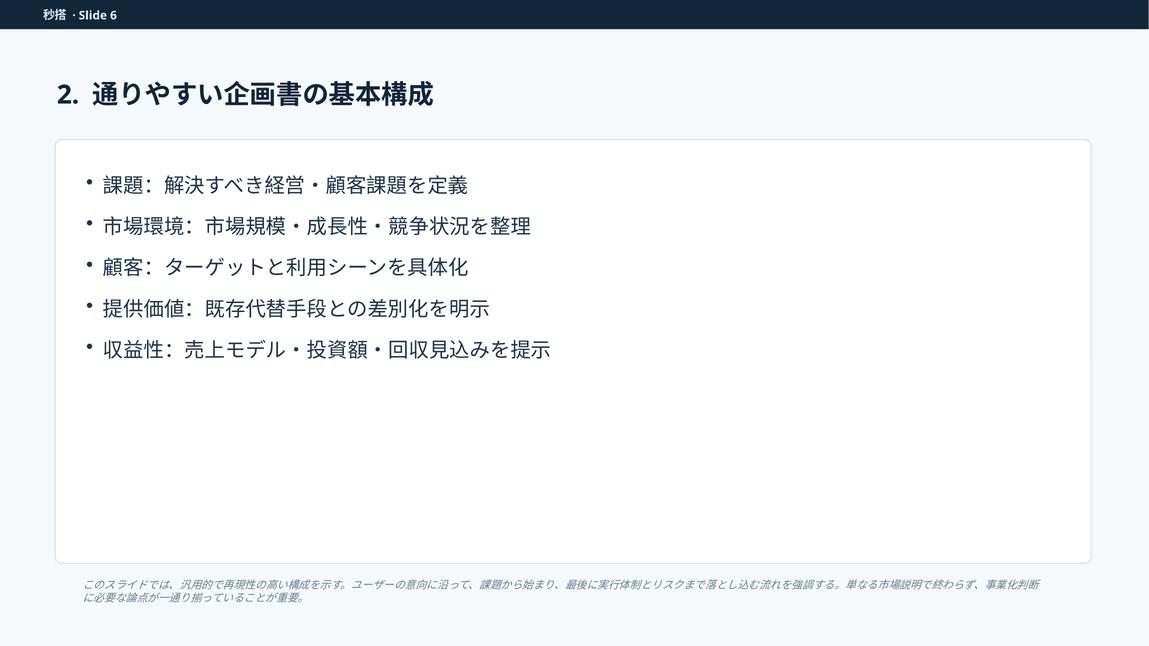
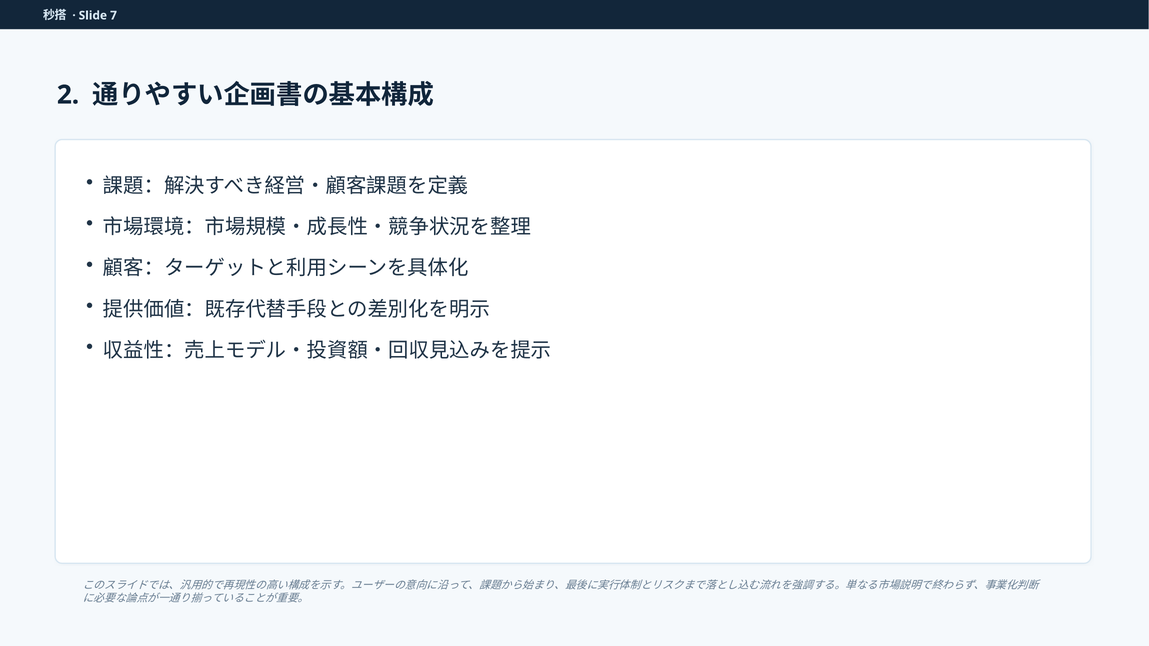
6: 6 -> 7 (113, 15)
